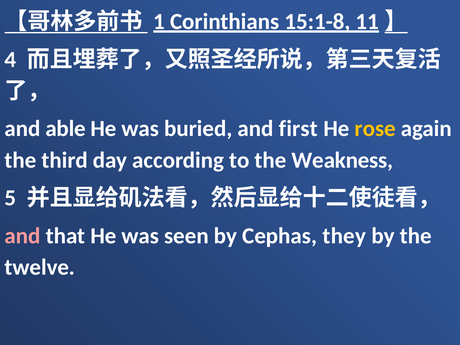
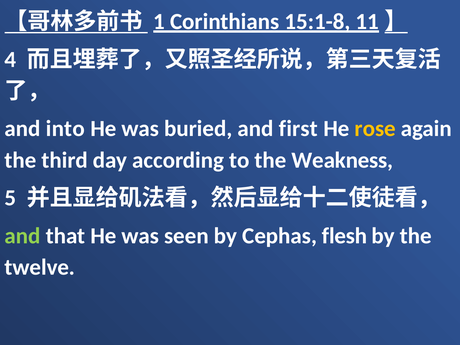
able: able -> into (65, 129)
and colour: pink -> light green (23, 236)
they: they -> flesh (344, 236)
